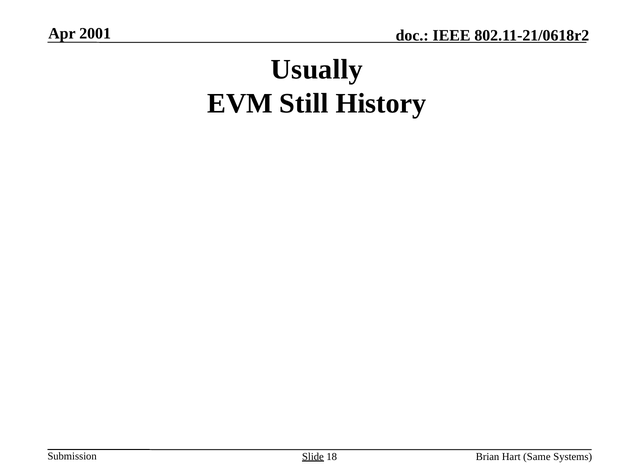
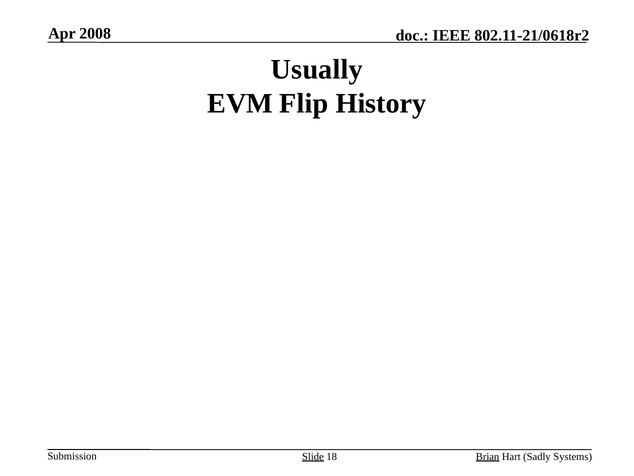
2001: 2001 -> 2008 (95, 34)
Still: Still -> Flip (304, 103)
Brian underline: none -> present (488, 456)
Same: Same -> Sadly (537, 456)
